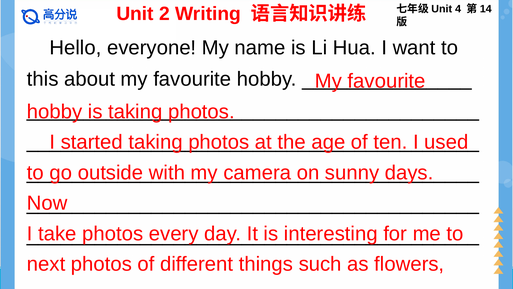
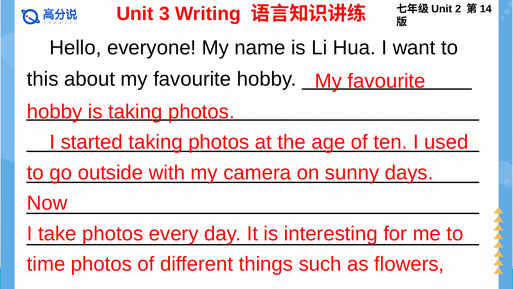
4: 4 -> 2 (458, 9)
2: 2 -> 3 (164, 14)
next: next -> time (46, 264)
